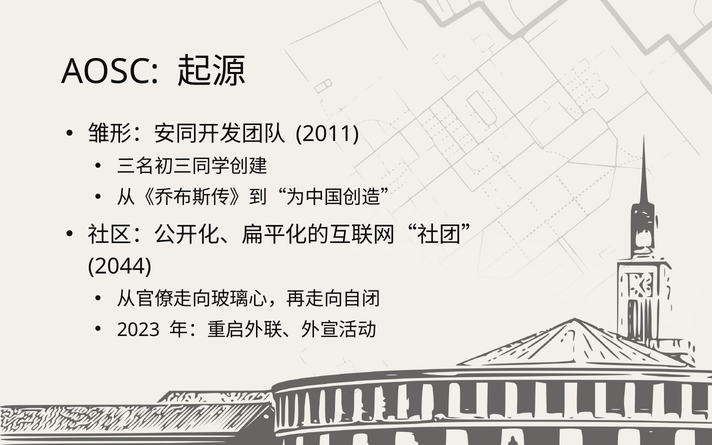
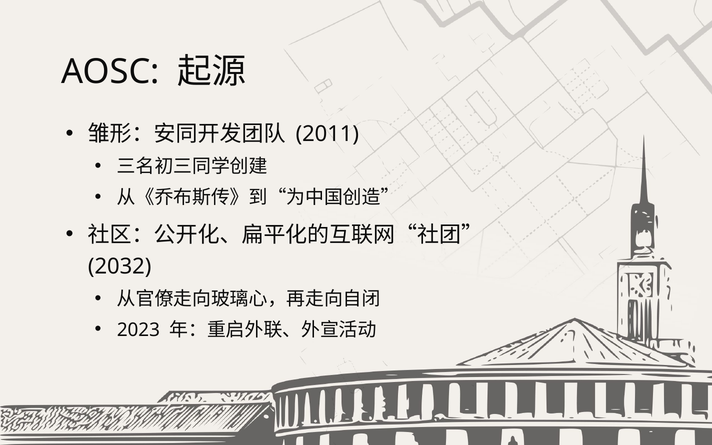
2044: 2044 -> 2032 (120, 266)
